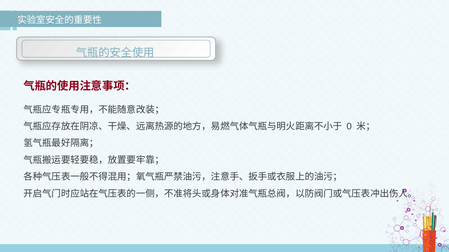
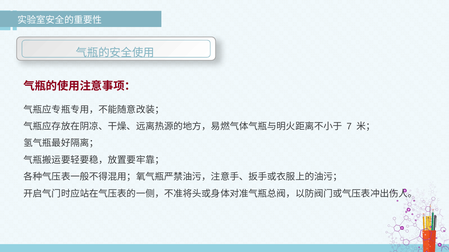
0: 0 -> 7 (349, 127)
